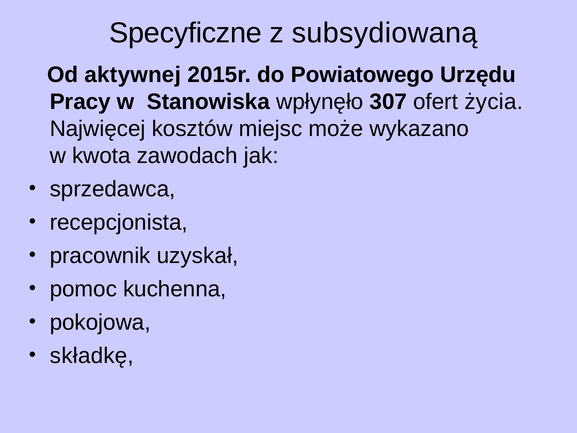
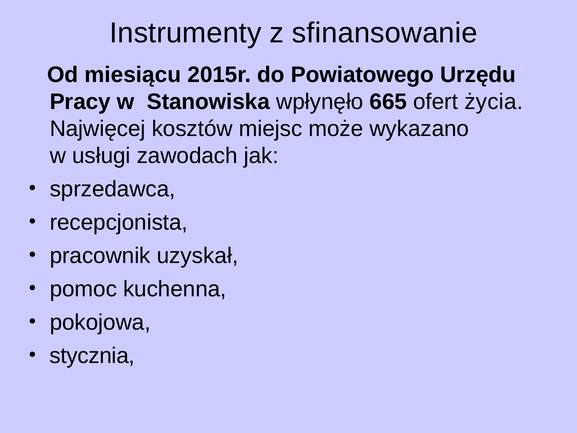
Specyficzne: Specyficzne -> Instrumenty (185, 33)
subsydiowaną: subsydiowaną -> sfinansowanie (385, 33)
aktywnej: aktywnej -> miesiącu (133, 75)
307: 307 -> 665 (388, 102)
kwota: kwota -> usługi (101, 156)
składkę: składkę -> stycznia (92, 356)
